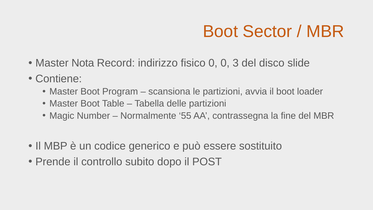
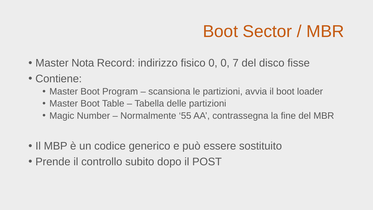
3: 3 -> 7 (236, 63)
slide: slide -> fisse (299, 63)
